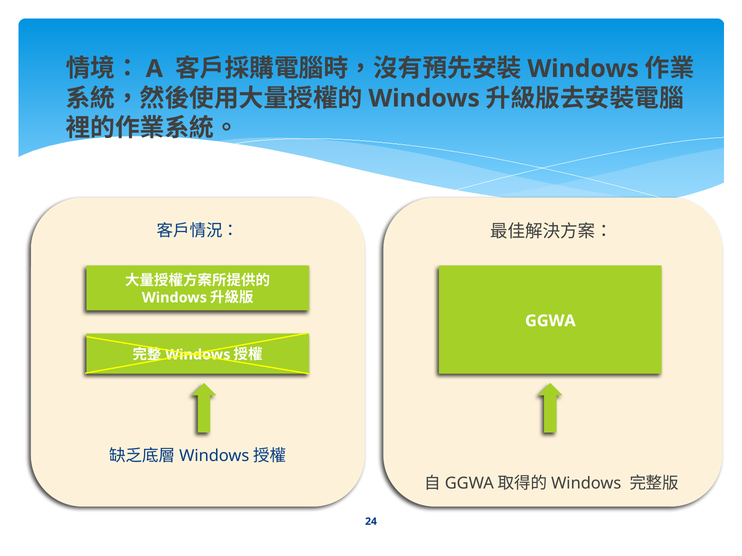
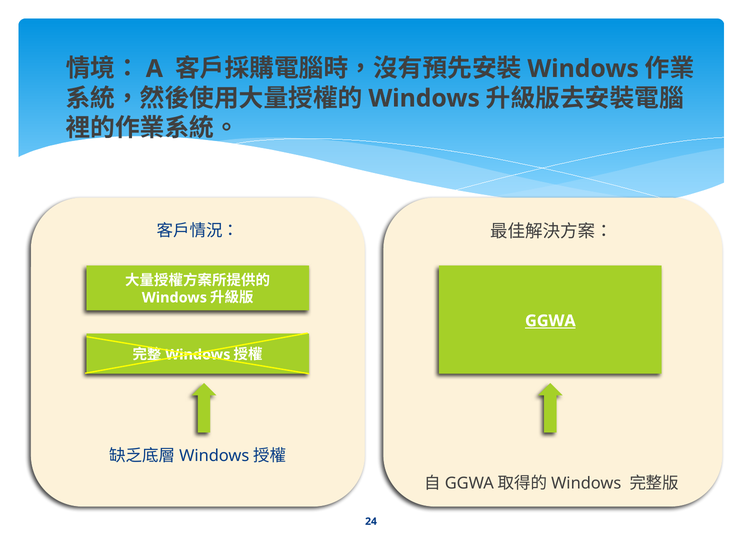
GGWA underline: none -> present (550, 321)
